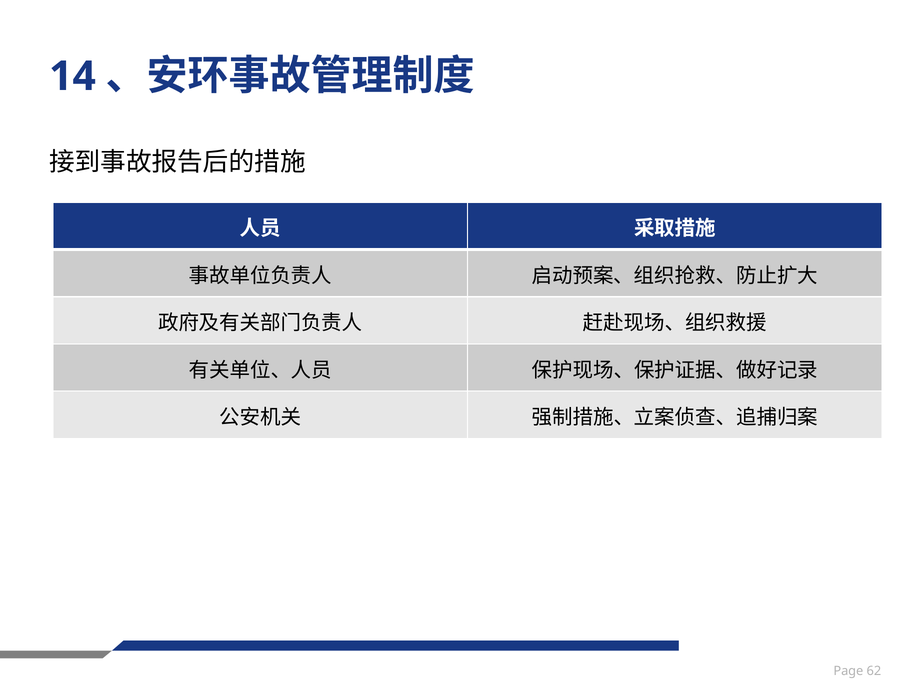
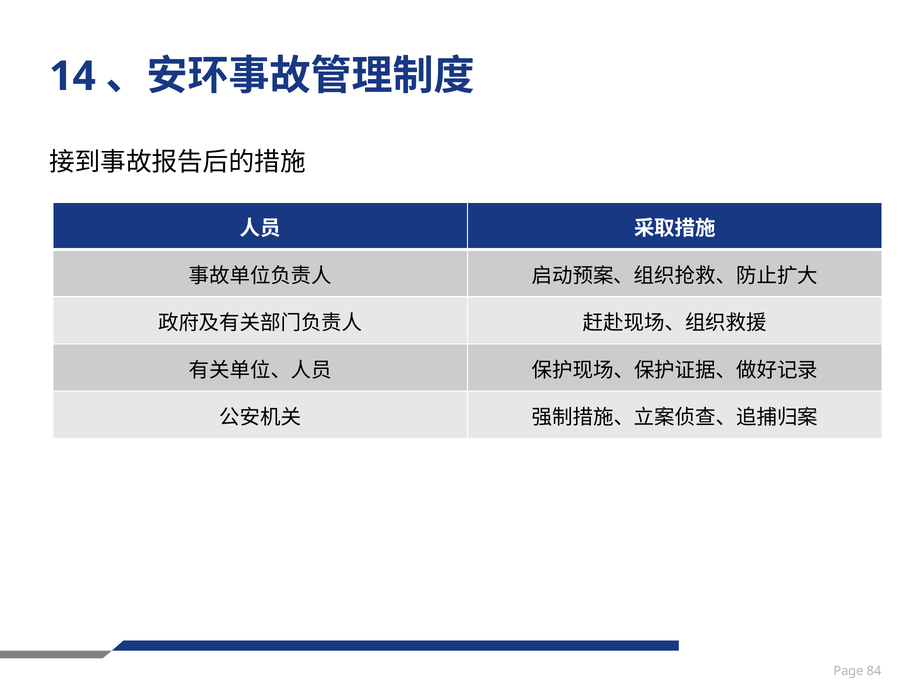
62: 62 -> 84 (874, 670)
